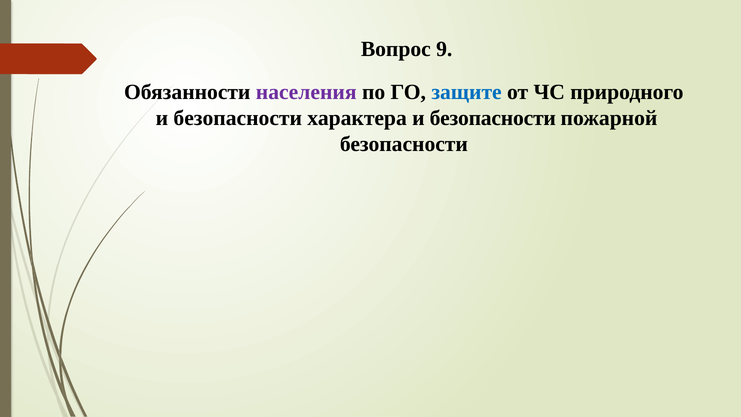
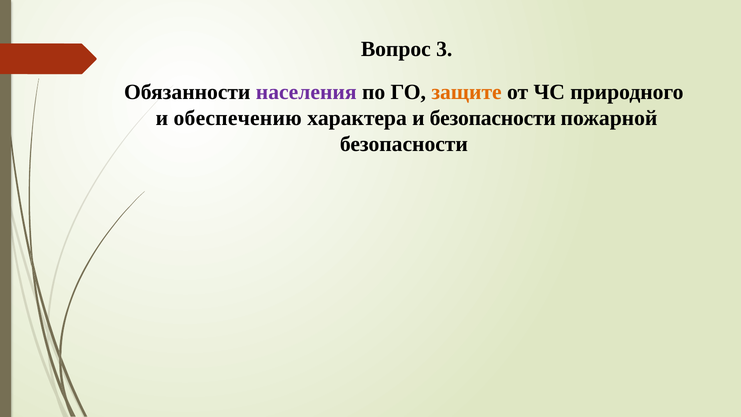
9: 9 -> 3 (444, 49)
защите colour: blue -> orange (467, 92)
безопасности: безопасности -> обеспечению (238, 118)
